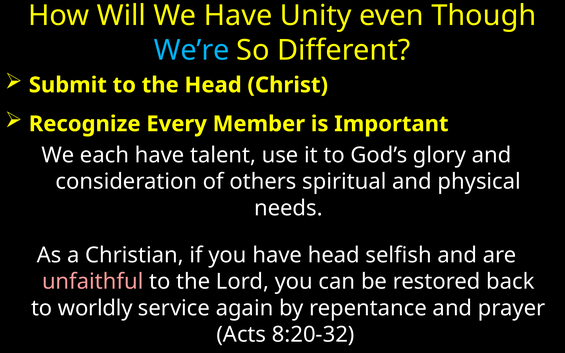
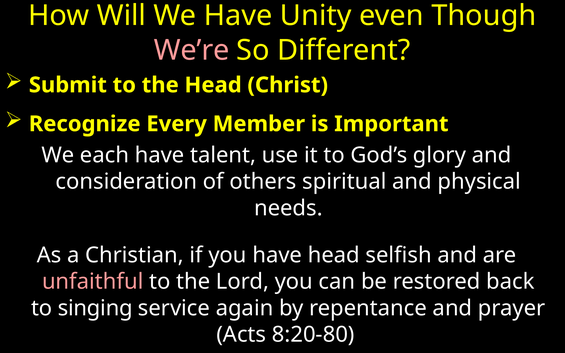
We’re colour: light blue -> pink (192, 50)
worldly: worldly -> singing (95, 308)
8:20-32: 8:20-32 -> 8:20-80 (313, 335)
